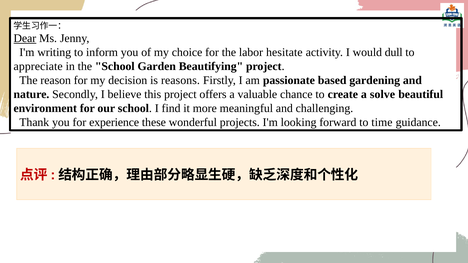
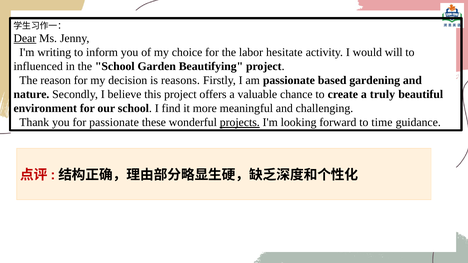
dull: dull -> will (394, 52)
appreciate: appreciate -> influenced (38, 66)
solve: solve -> truly (382, 94)
for experience: experience -> passionate (114, 123)
projects underline: none -> present (240, 123)
